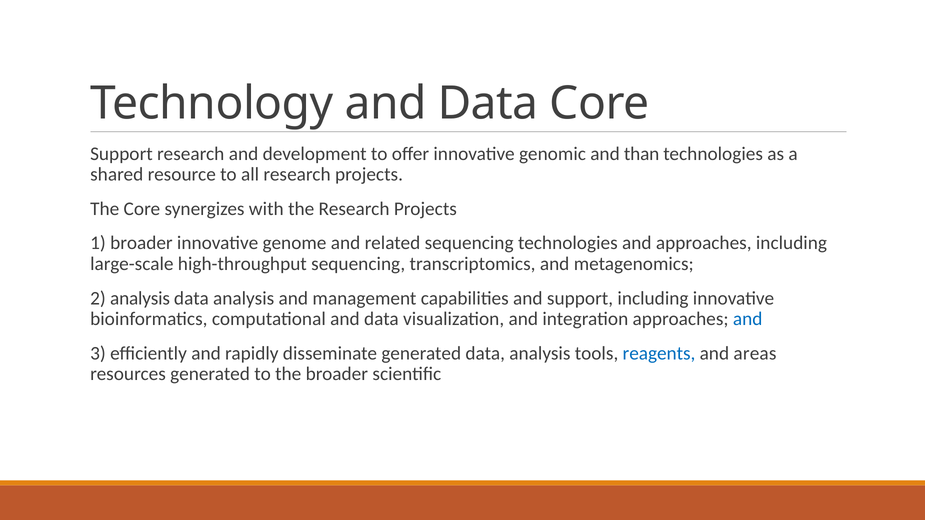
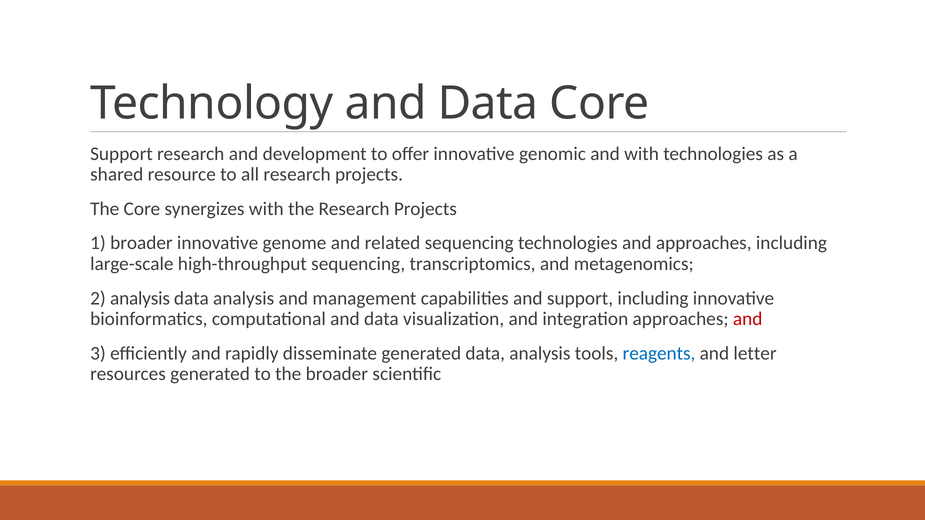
and than: than -> with (642, 154)
and colour: blue -> red (748, 319)
areas: areas -> letter (755, 353)
